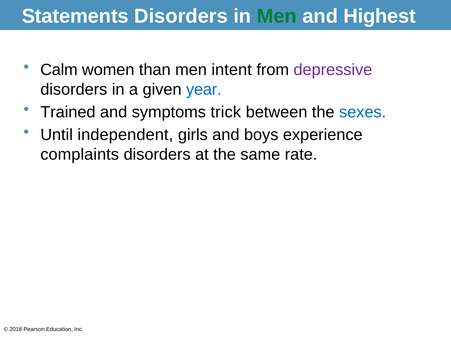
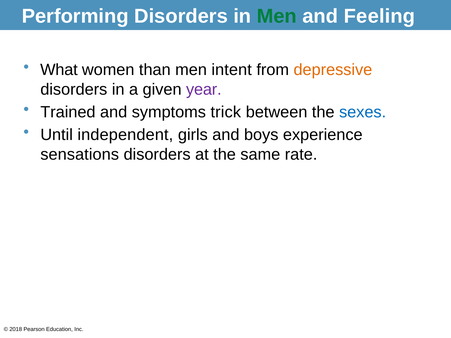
Statements: Statements -> Performing (75, 16)
Highest: Highest -> Feeling (380, 16)
Calm: Calm -> What (59, 70)
depressive colour: purple -> orange (333, 70)
year colour: blue -> purple (204, 89)
complaints: complaints -> sensations (80, 155)
